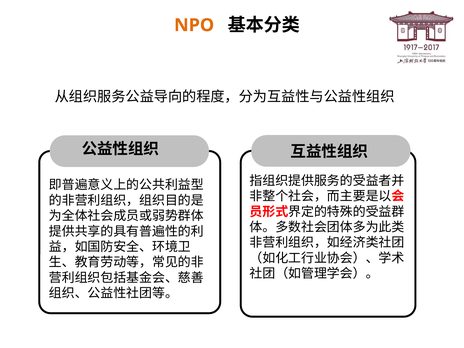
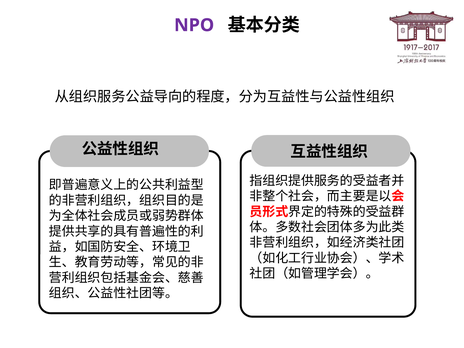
NPO colour: orange -> purple (194, 25)
